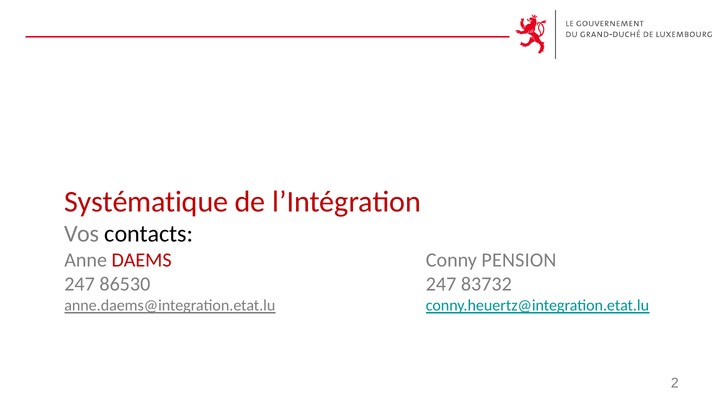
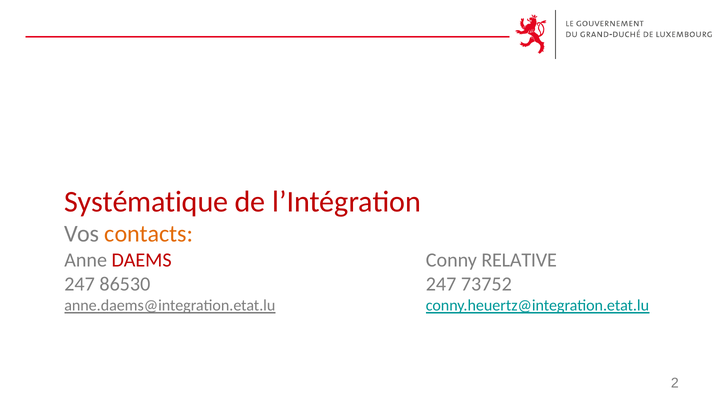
contacts colour: black -> orange (149, 234)
PENSION: PENSION -> RELATIVE (519, 260)
83732: 83732 -> 73752 (486, 284)
